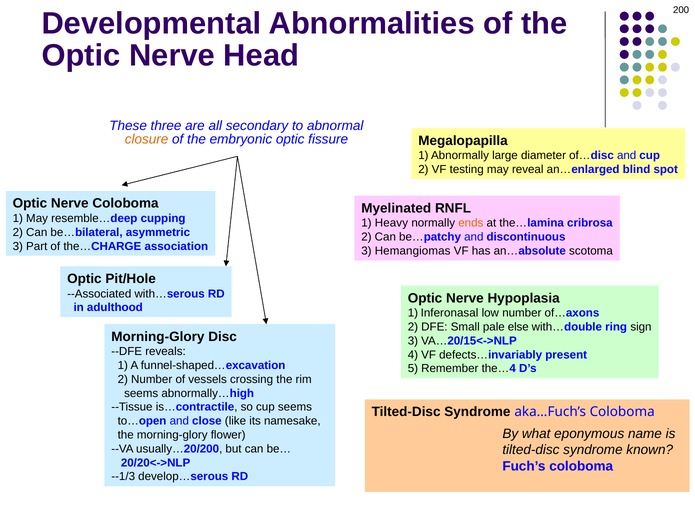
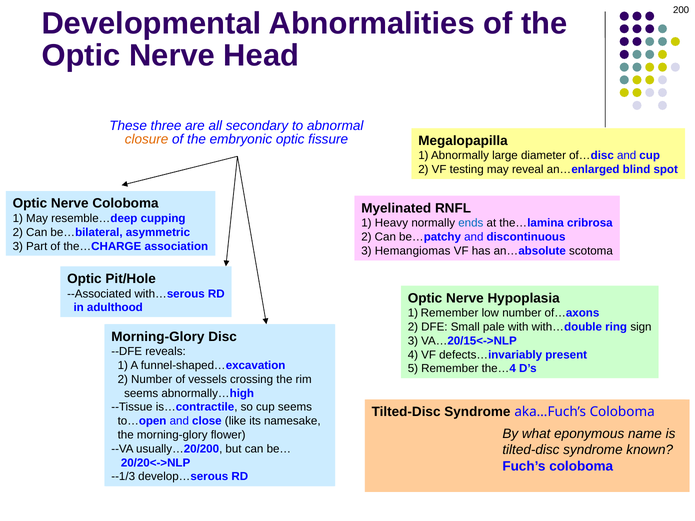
ends colour: orange -> blue (471, 223)
1 Inferonasal: Inferonasal -> Remember (449, 313)
pale else: else -> with (518, 327)
